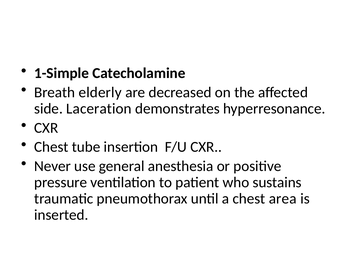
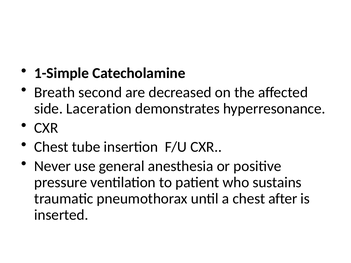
elderly: elderly -> second (100, 92)
area: area -> after (283, 199)
